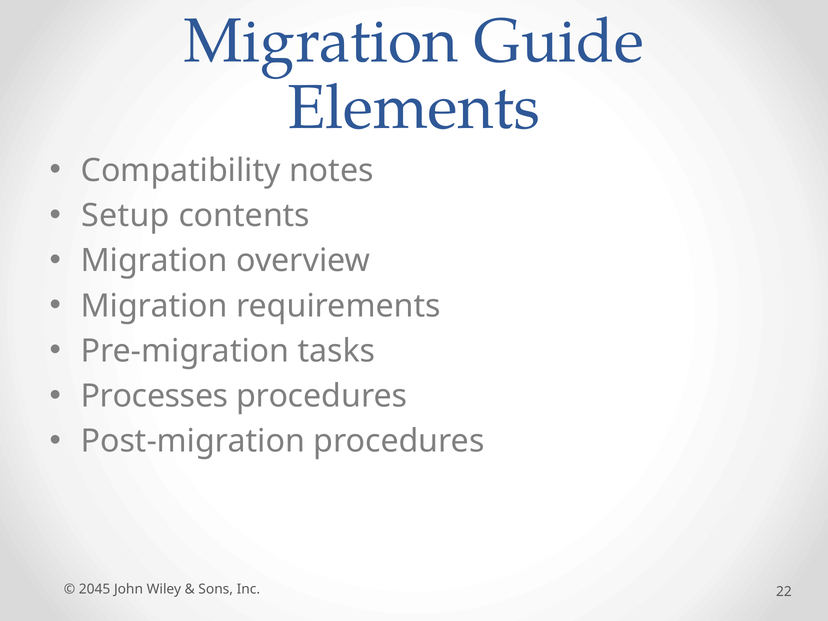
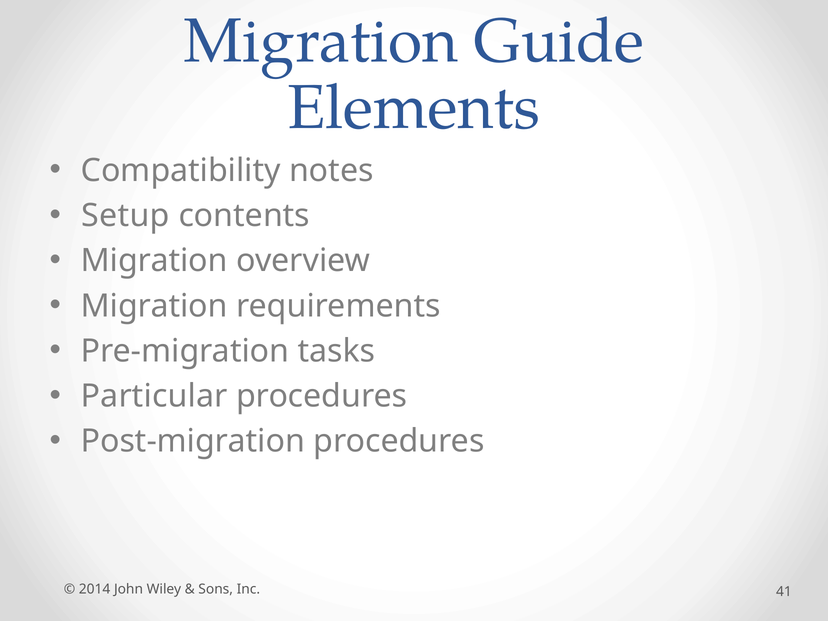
Processes: Processes -> Particular (154, 396)
2045: 2045 -> 2014 (95, 589)
22: 22 -> 41 (784, 592)
